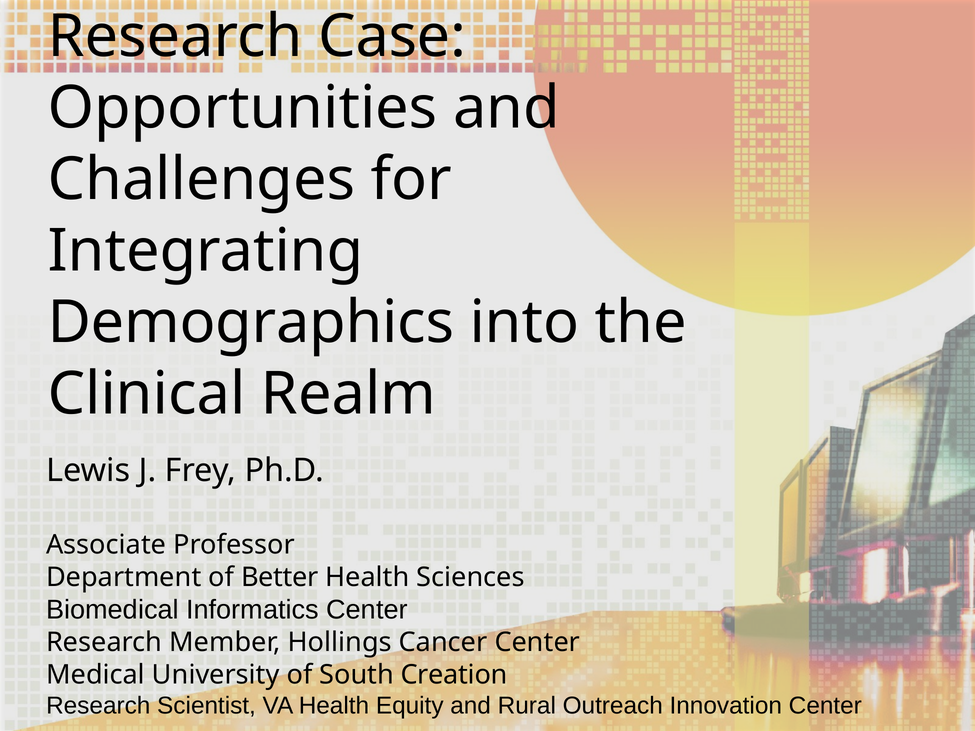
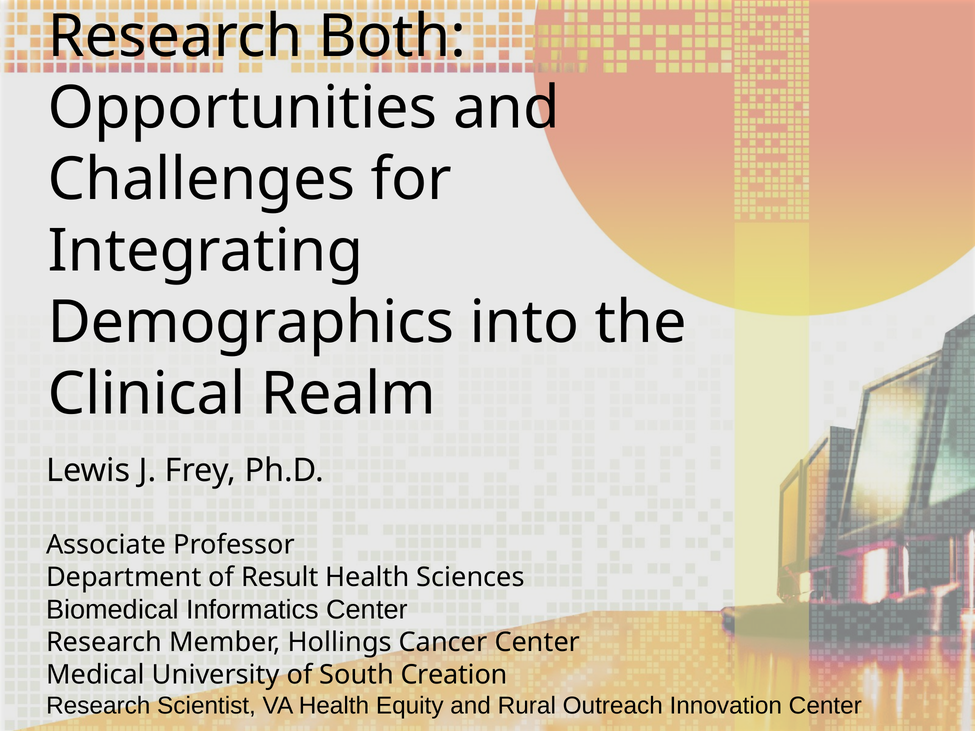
Case: Case -> Both (392, 37)
Better: Better -> Result (280, 578)
